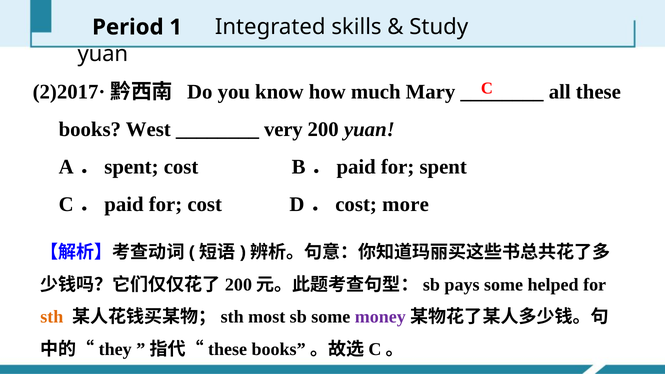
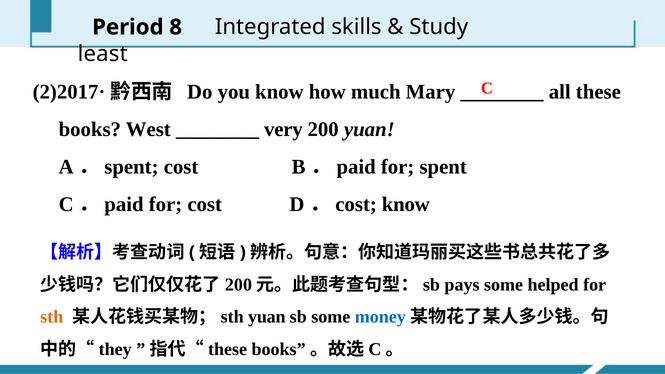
1: 1 -> 8 (176, 27)
yuan: yuan -> least (103, 54)
cost more: more -> know (406, 204)
most: most -> yuan (267, 317)
money colour: purple -> blue (380, 317)
